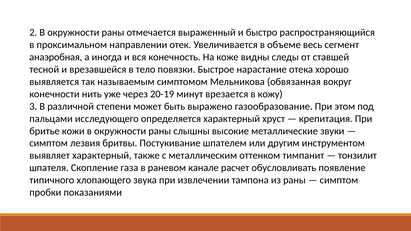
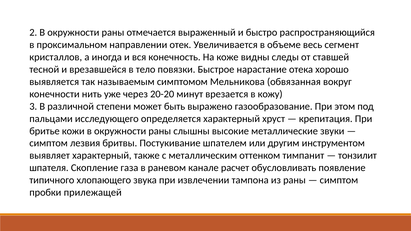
анаэробная: анаэробная -> кристаллов (56, 57)
20-19: 20-19 -> 20-20 (162, 94)
показаниями: показаниями -> прилежащей (93, 193)
